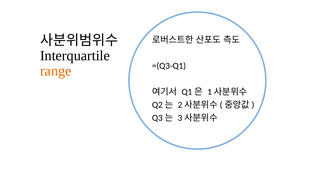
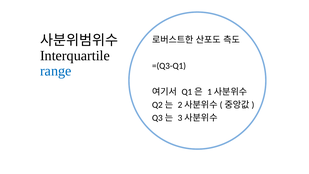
range colour: orange -> blue (56, 71)
